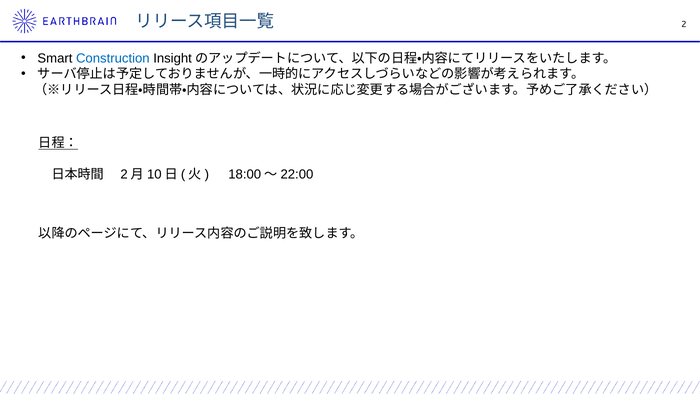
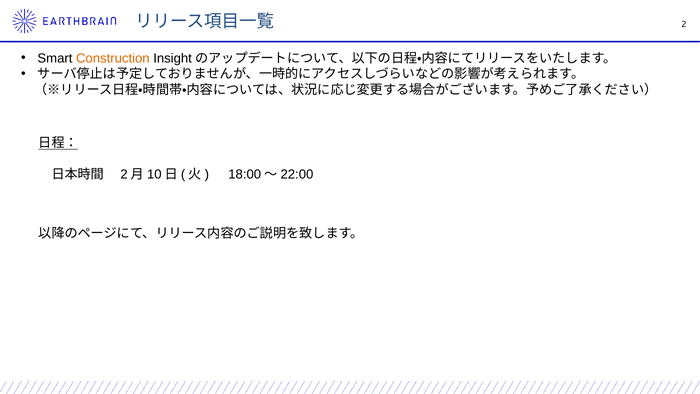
Construction colour: blue -> orange (113, 58)
